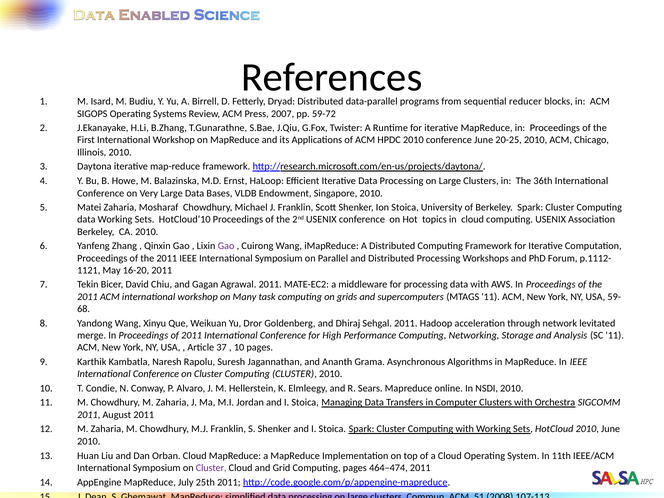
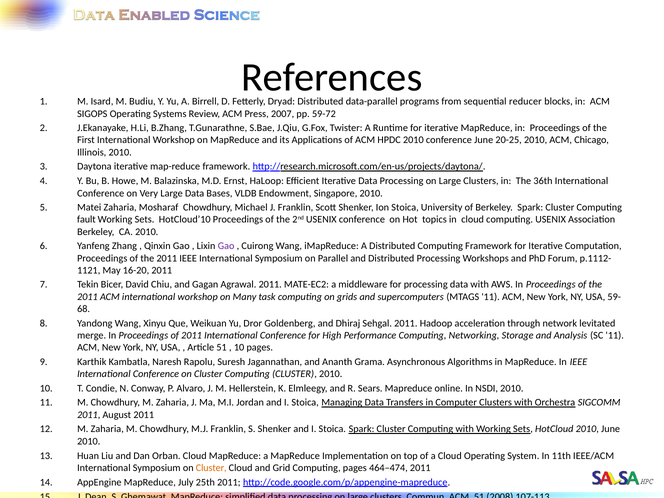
data: data -> fault (86, 220)
Article 37: 37 -> 51 (222, 348)
Cluster colour: purple -> orange (211, 468)
